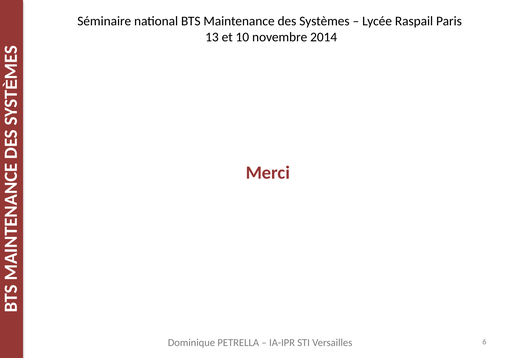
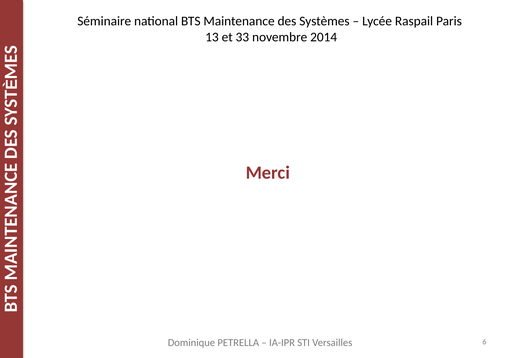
10: 10 -> 33 (242, 37)
